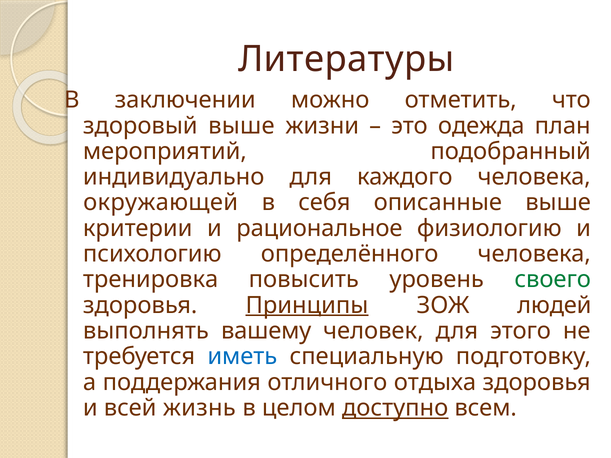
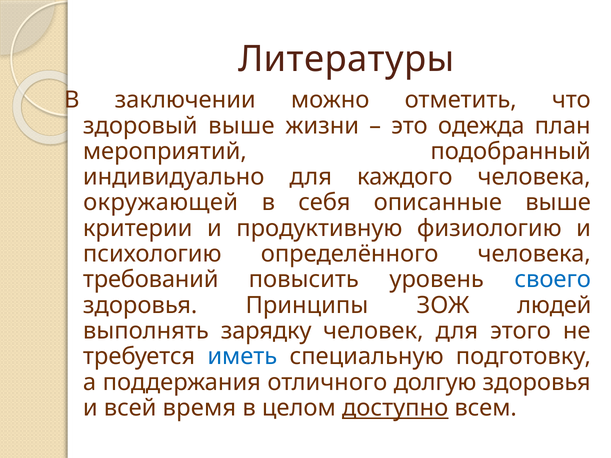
рациональное: рациональное -> продуктивную (319, 228)
тренировка: тренировка -> требований (151, 280)
своего colour: green -> blue (553, 280)
Принципы underline: present -> none (307, 305)
вашему: вашему -> зарядку (266, 331)
отдыха: отдыха -> долгую (435, 382)
жизнь: жизнь -> время (199, 408)
